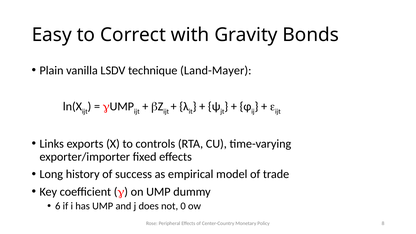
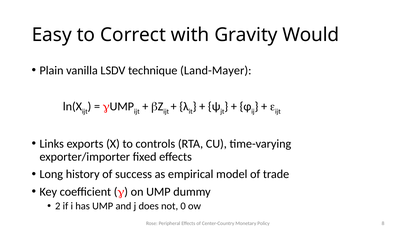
Bonds: Bonds -> Would (311, 35)
6: 6 -> 2 (58, 206)
